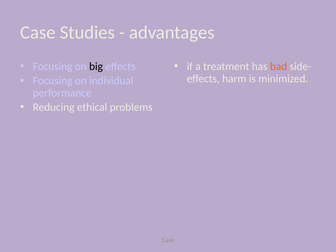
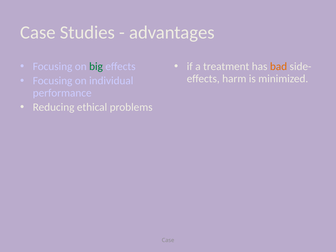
big colour: black -> green (96, 66)
